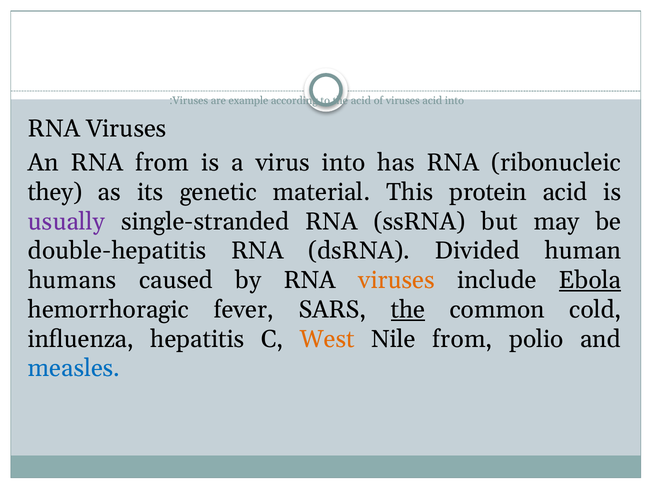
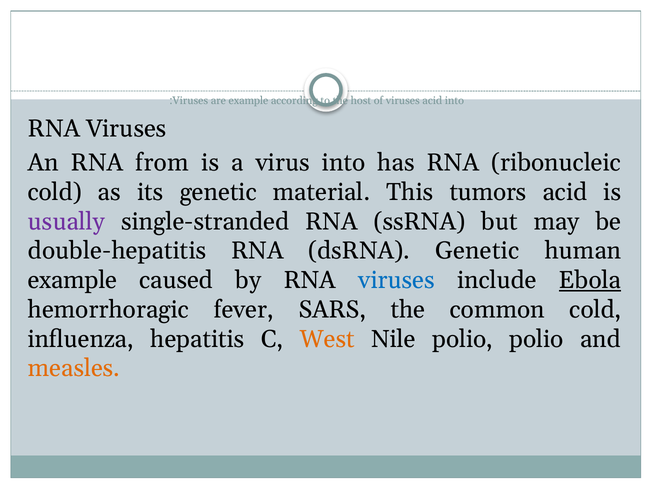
the acid: acid -> host (361, 101)
they: they -> cold (55, 192)
protein: protein -> tumors (488, 192)
dsRNA Divided: Divided -> Genetic (477, 251)
humans: humans -> example (72, 280)
viruses colour: orange -> blue (397, 280)
the underline: present -> none (408, 310)
Nile from: from -> polio (463, 339)
measles colour: blue -> orange (74, 368)
